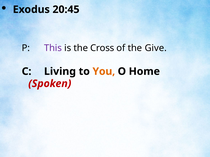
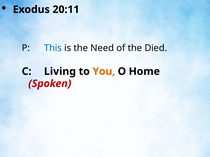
20:45: 20:45 -> 20:11 (66, 10)
This colour: purple -> blue (53, 48)
Cross: Cross -> Need (102, 48)
Give: Give -> Died (156, 48)
